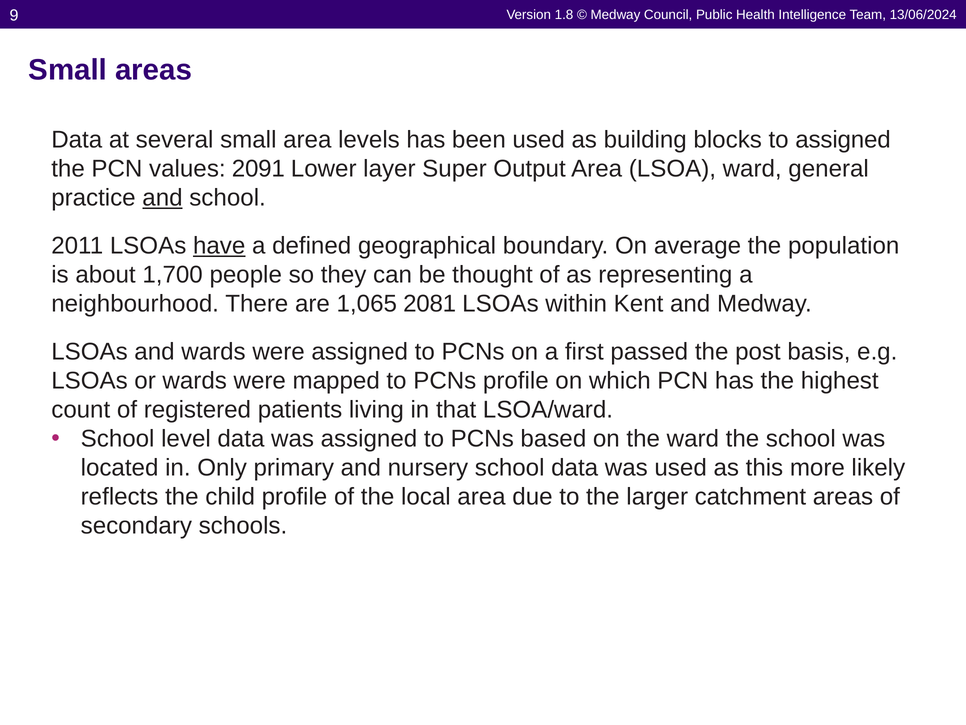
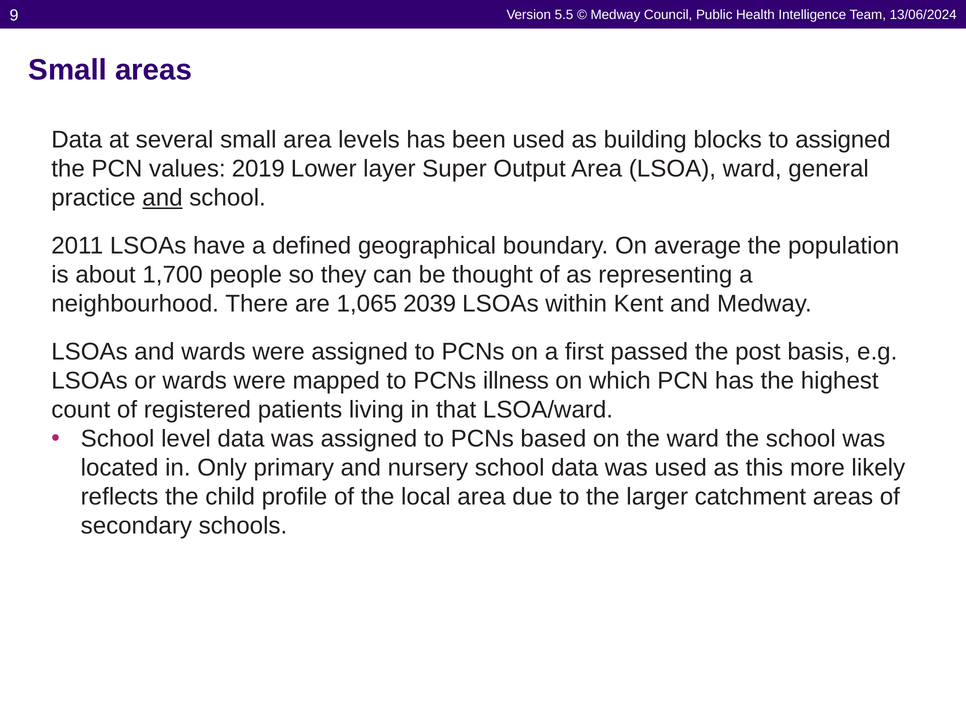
1.8: 1.8 -> 5.5 (564, 15)
2091: 2091 -> 2019 (258, 169)
have underline: present -> none (219, 246)
2081: 2081 -> 2039 (430, 304)
PCNs profile: profile -> illness (516, 381)
